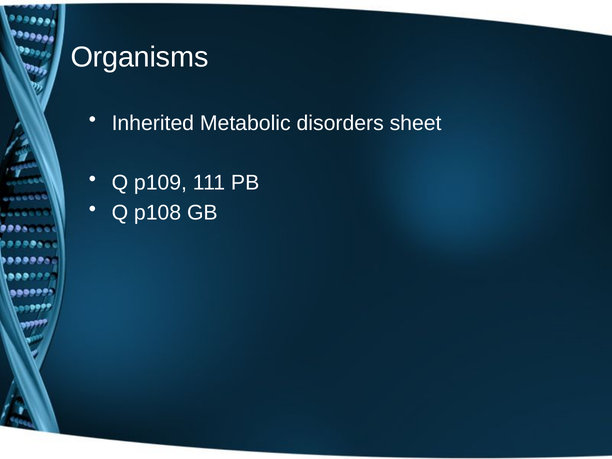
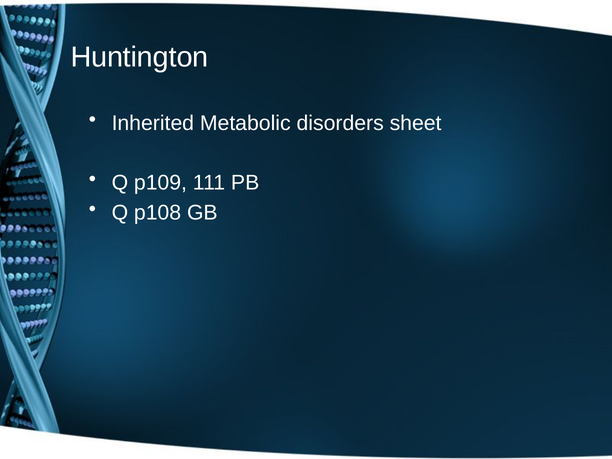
Organisms: Organisms -> Huntington (139, 57)
